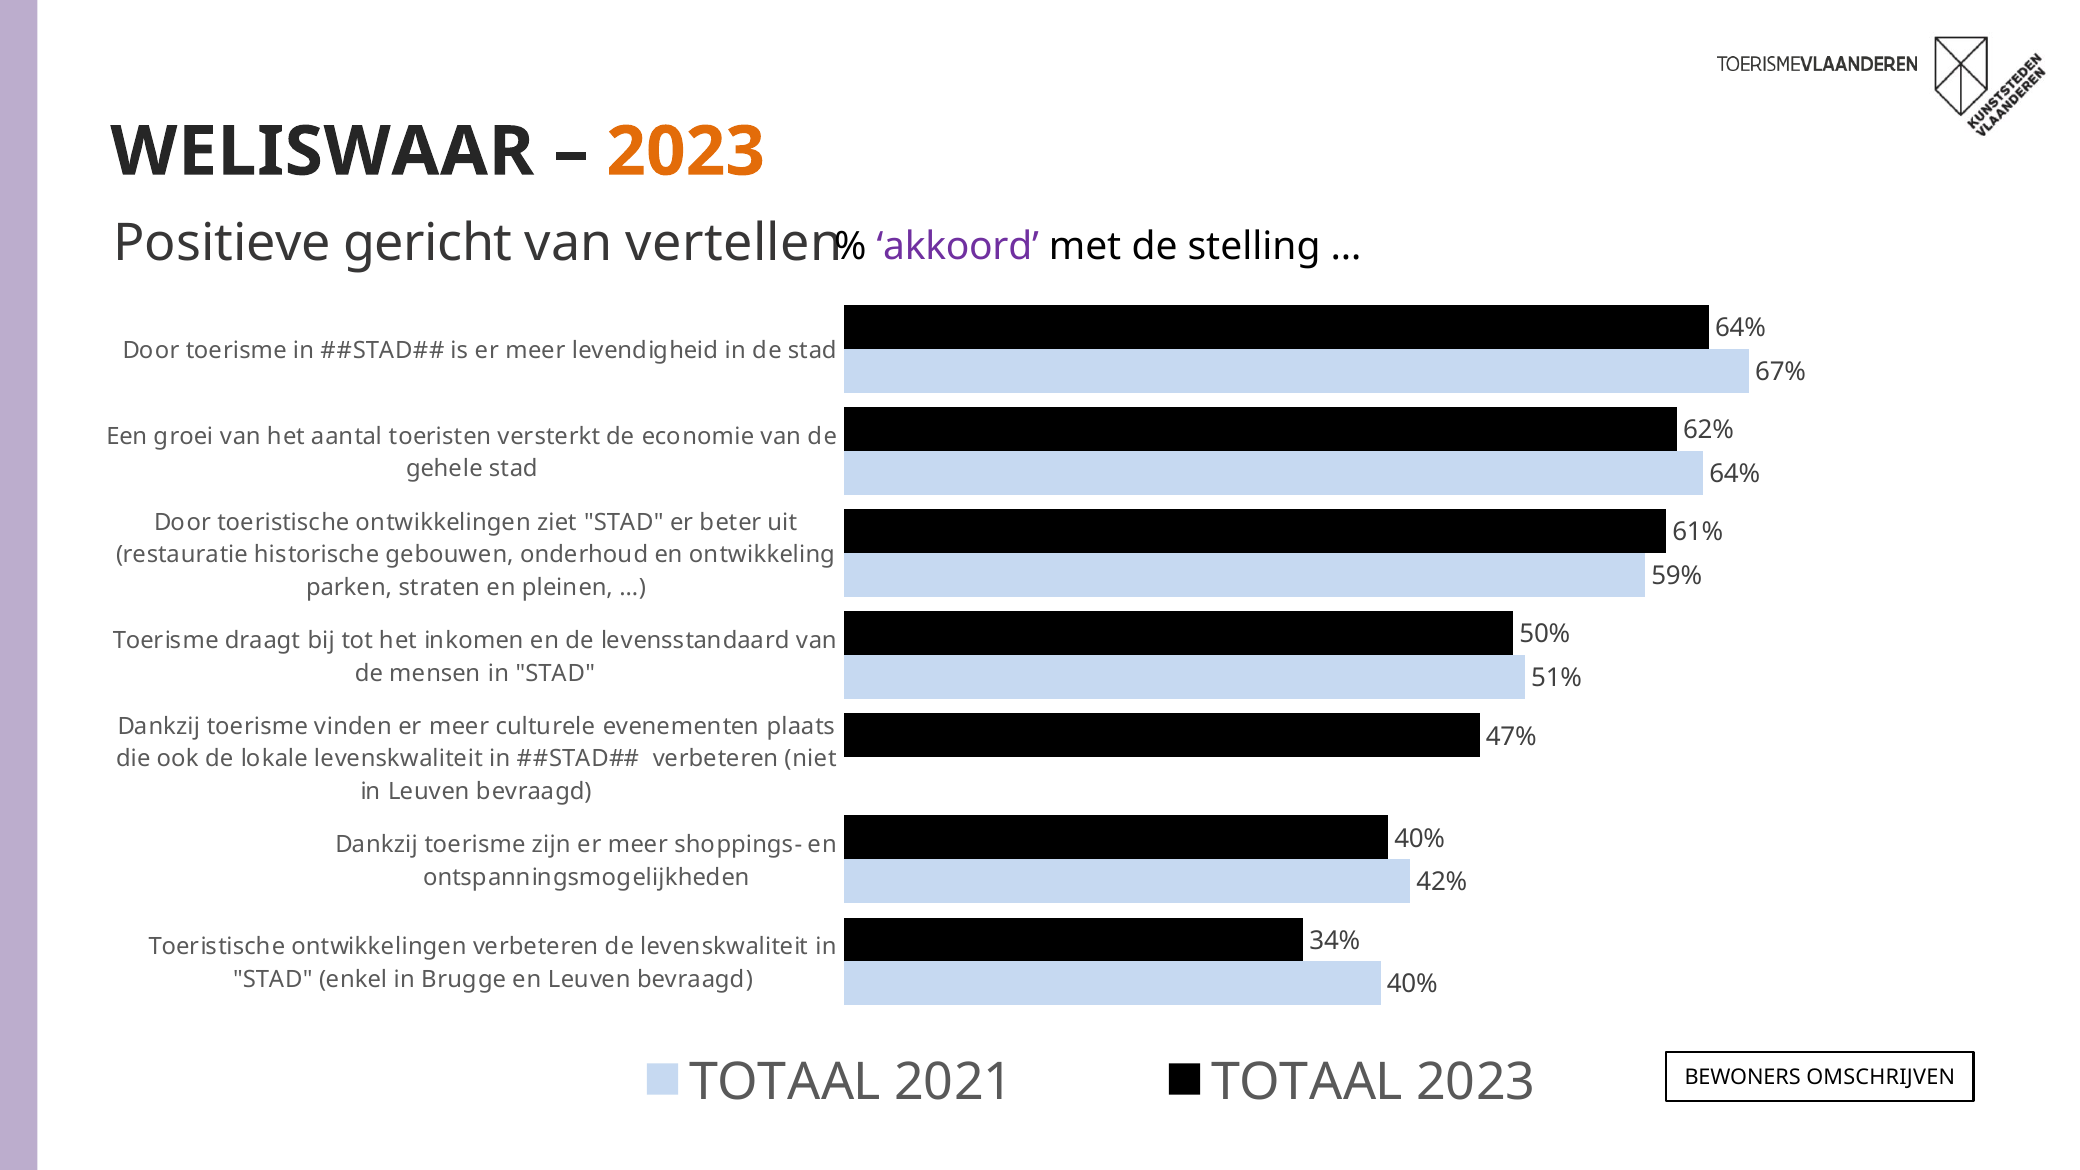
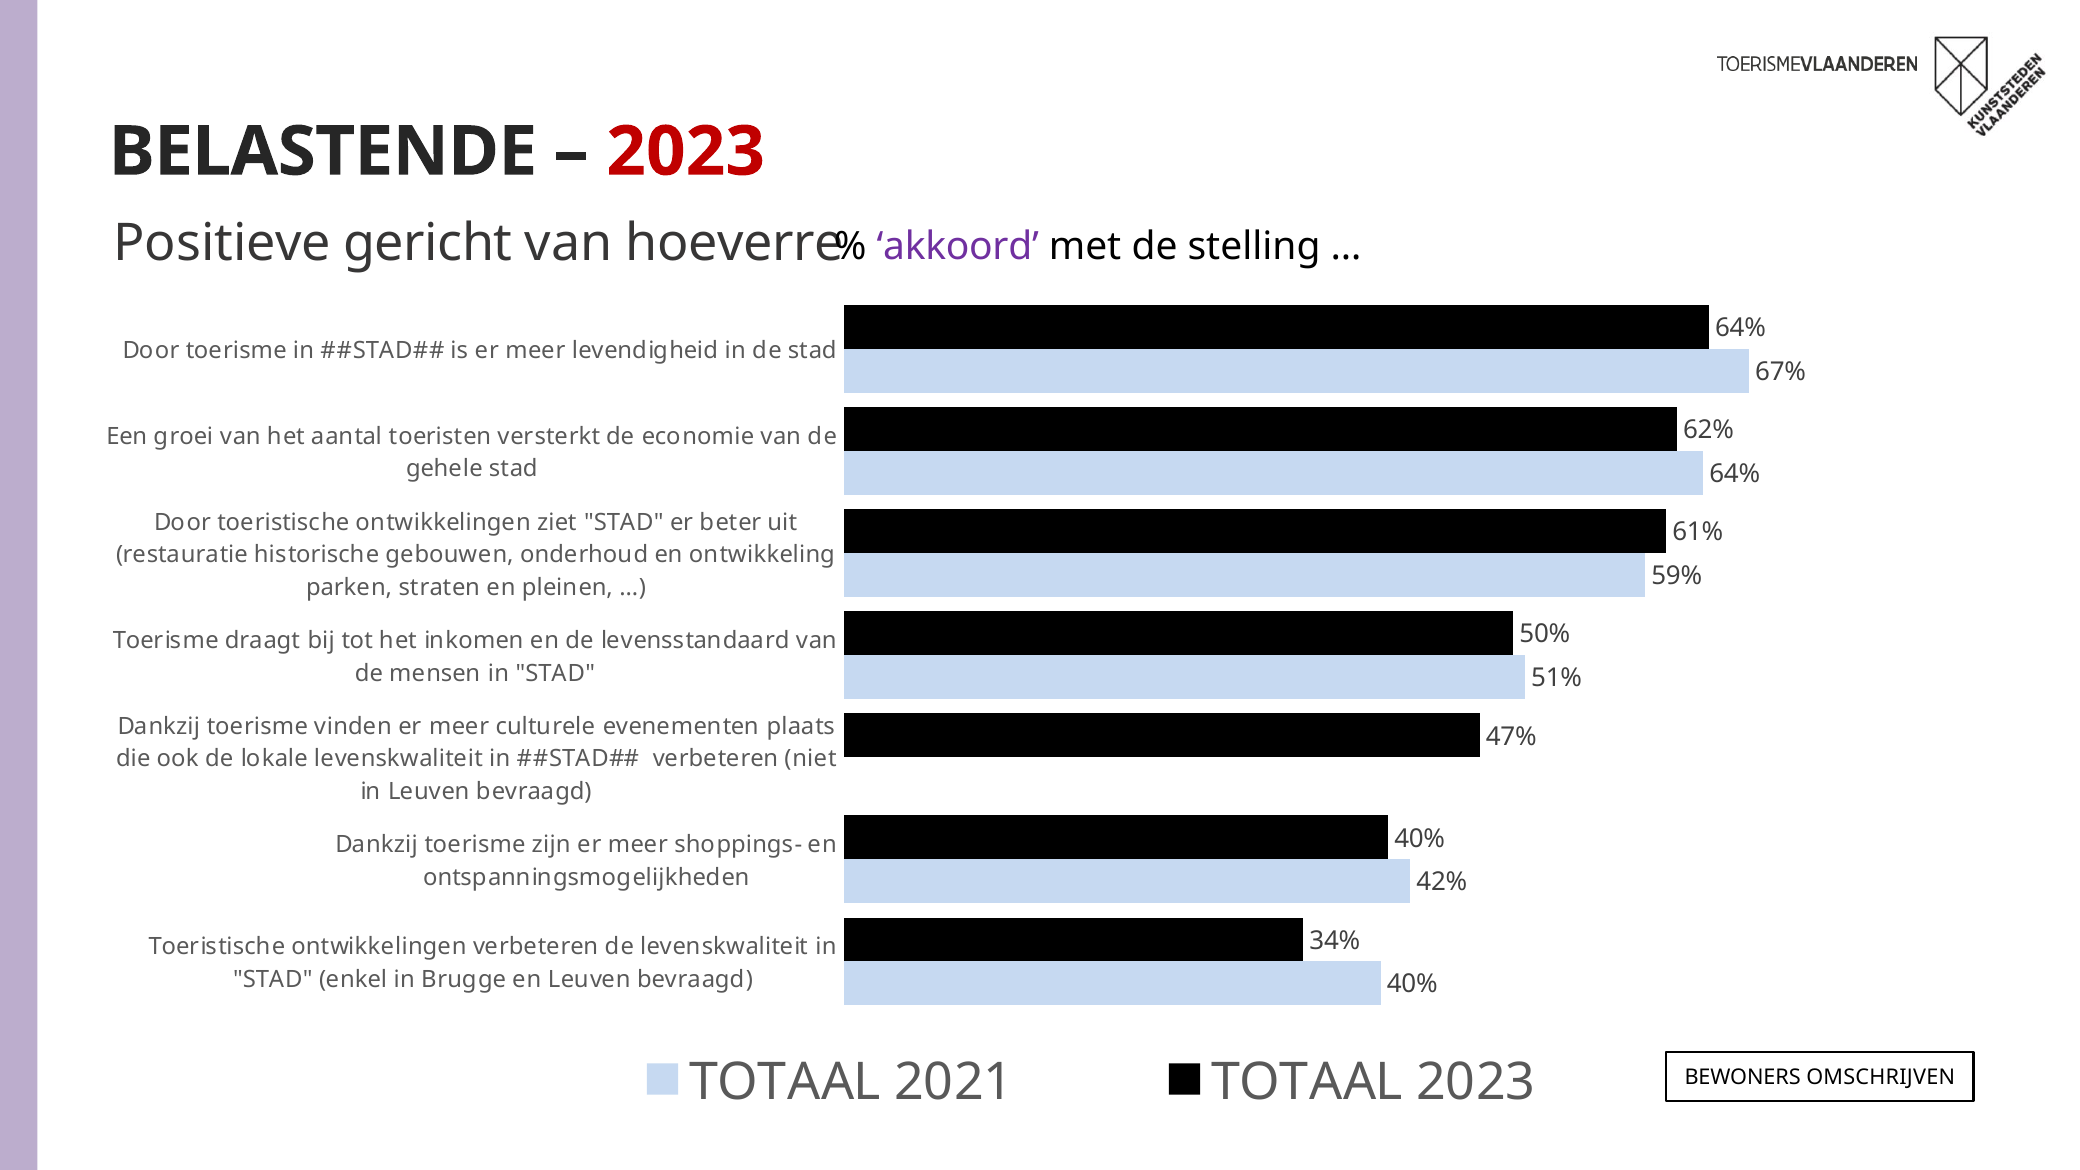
WELISWAAR: WELISWAAR -> BELASTENDE (323, 152)
2023 colour: orange -> red (686, 152)
vertellen: vertellen -> hoeverre (735, 243)
